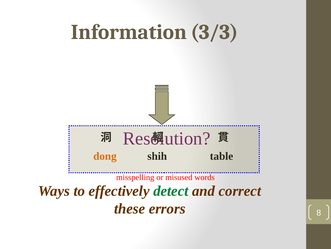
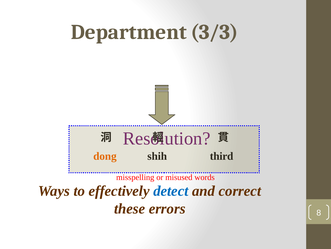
Information: Information -> Department (129, 32)
table: table -> third (222, 156)
detect colour: green -> blue (171, 190)
